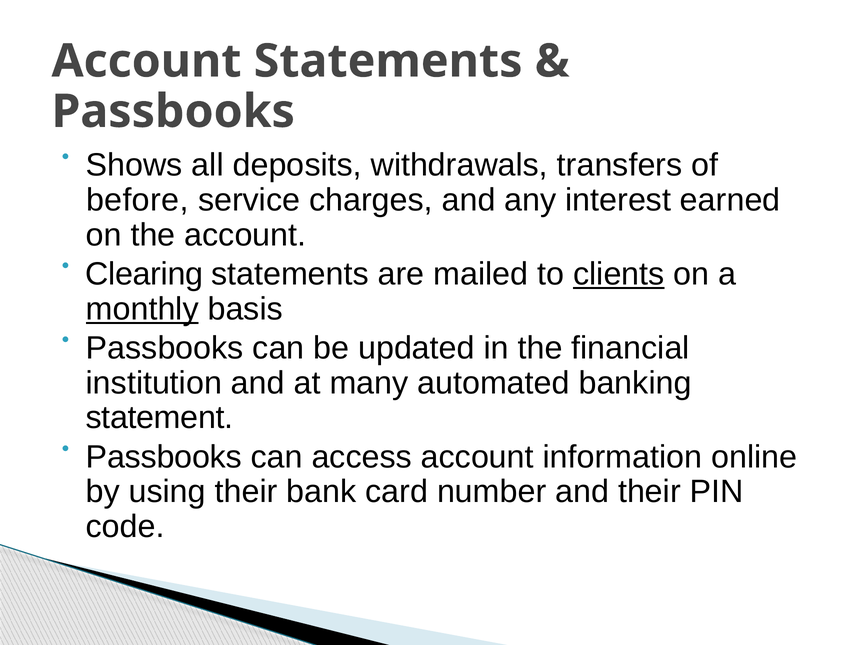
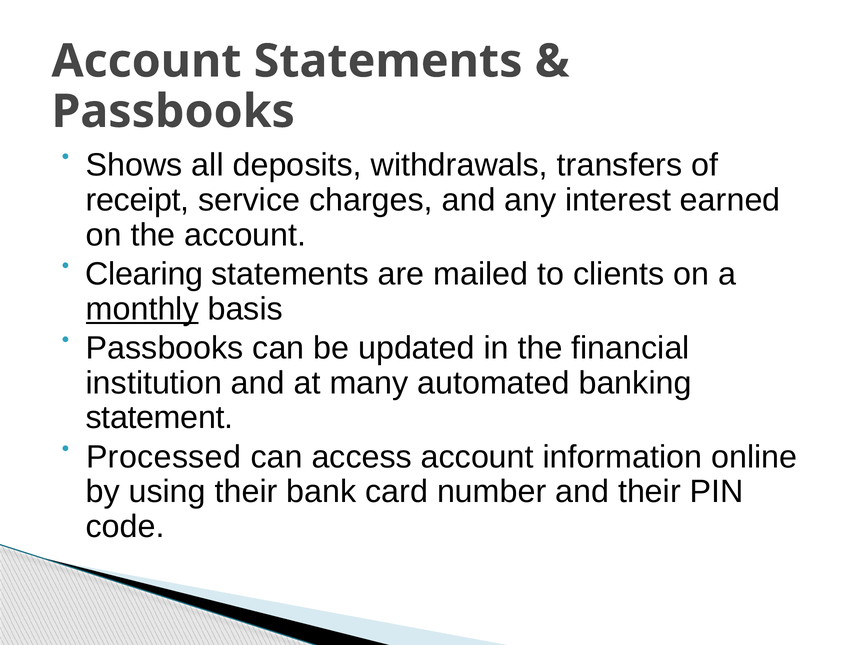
before: before -> receipt (138, 200)
clients underline: present -> none (619, 274)
Passbooks: Passbooks -> Processed (164, 457)
